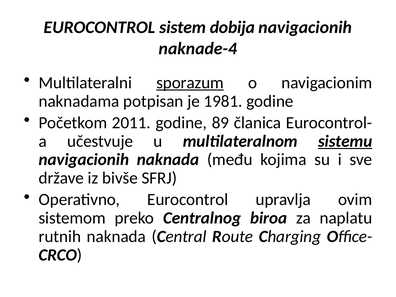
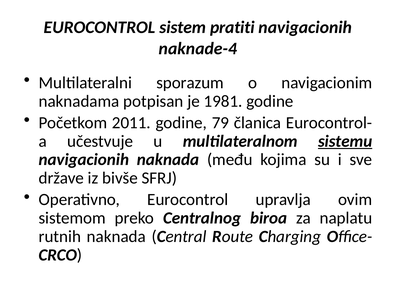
dobija: dobija -> pratiti (232, 27)
sporazum underline: present -> none (190, 83)
89: 89 -> 79 (220, 123)
